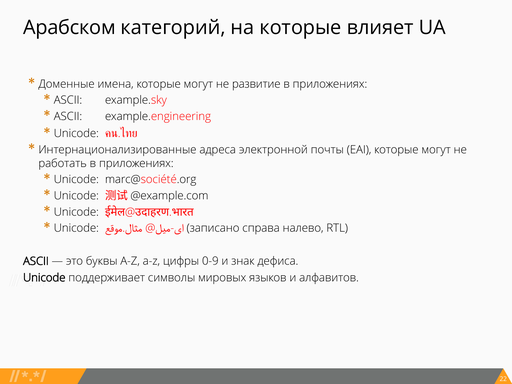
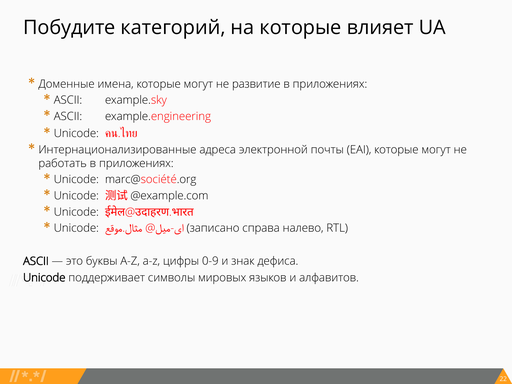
Арабском: Арабском -> Побудите (69, 28)
